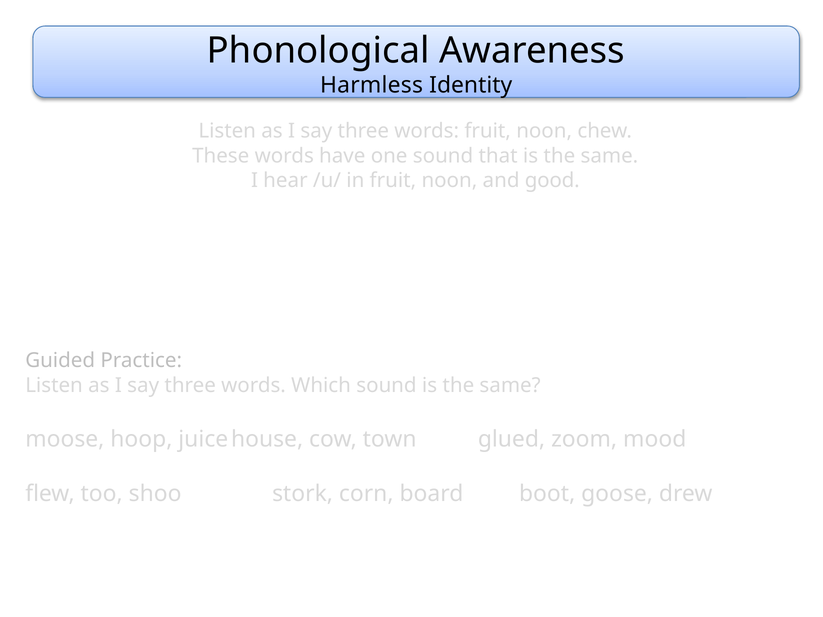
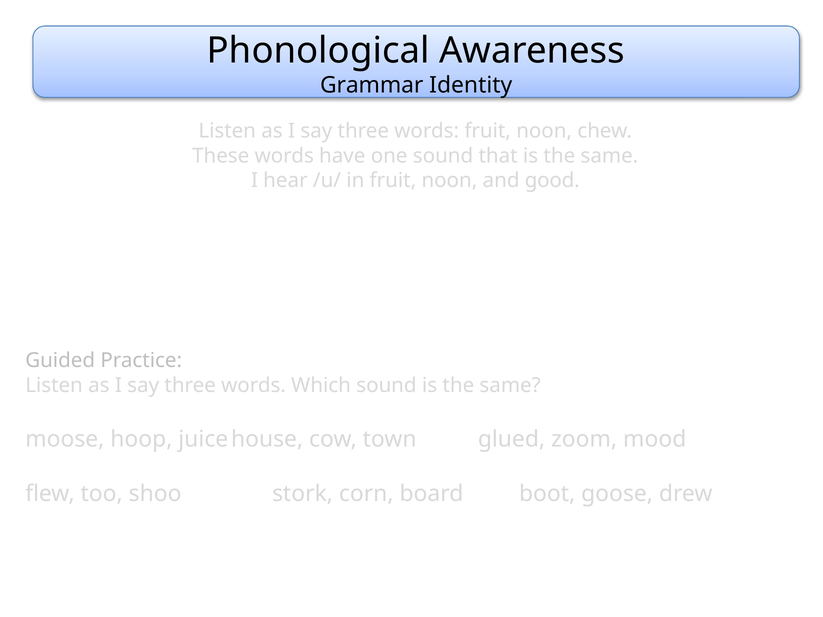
Harmless: Harmless -> Grammar (372, 85)
